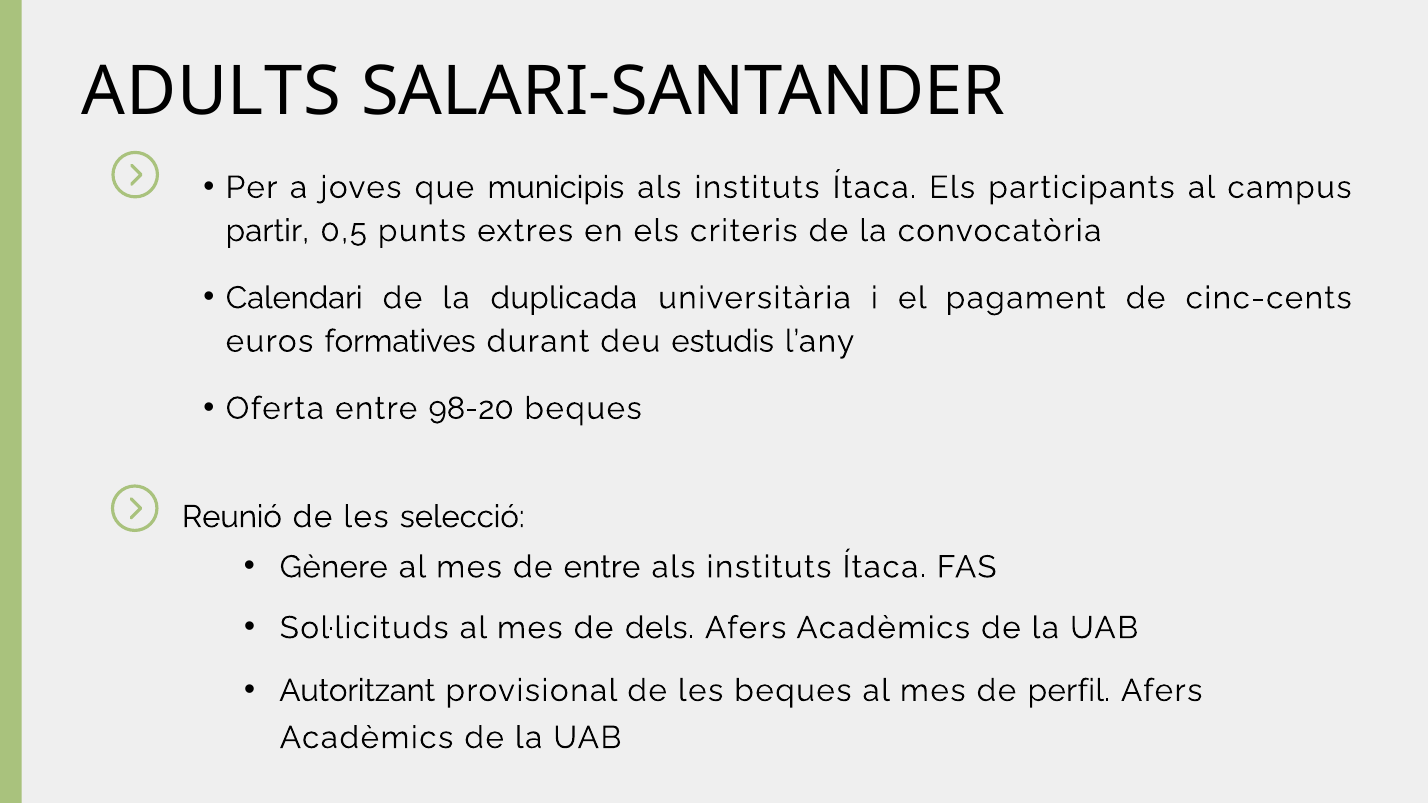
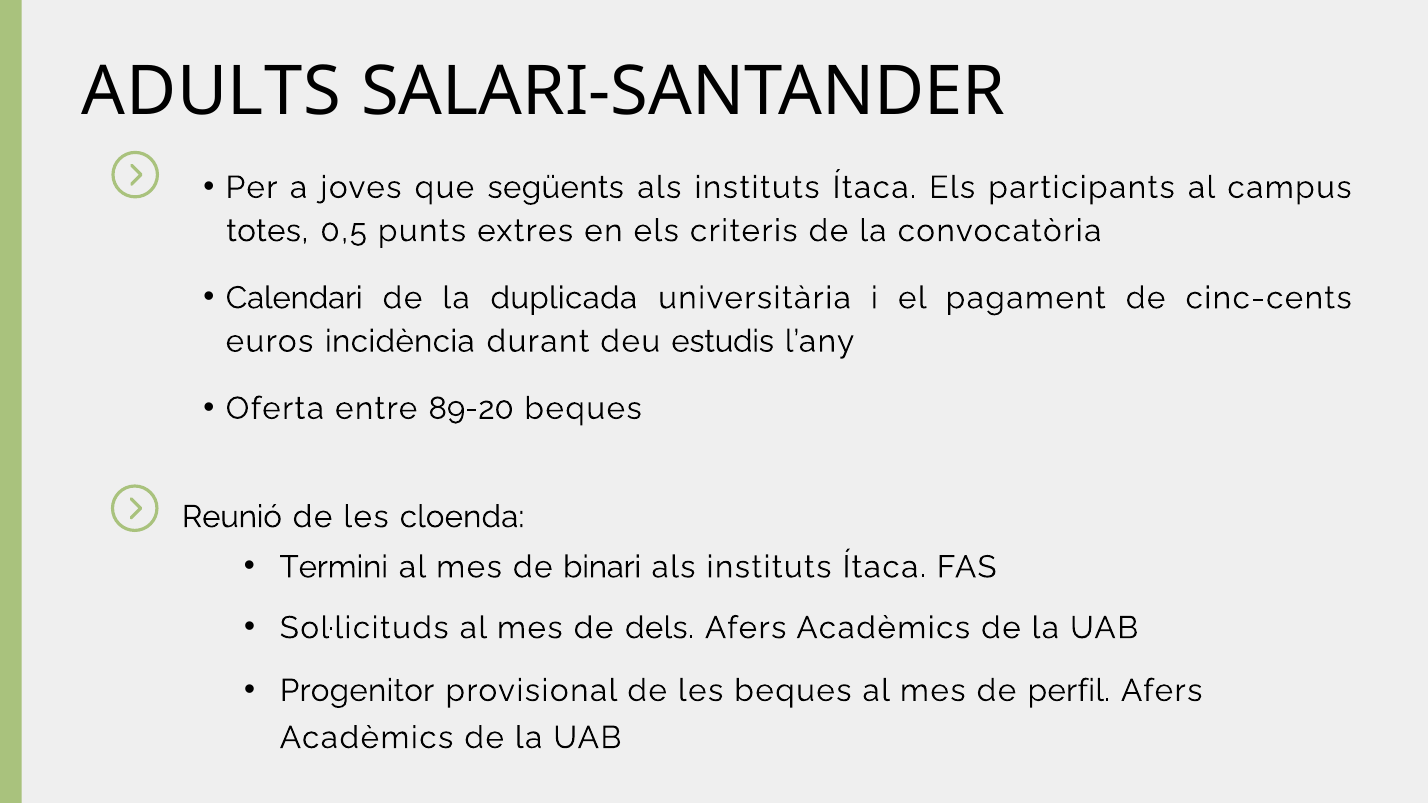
municipis: municipis -> següents (556, 187)
partir: partir -> totes (267, 231)
formatives: formatives -> incidència (400, 341)
98-20: 98-20 -> 89-20 (471, 409)
selecció: selecció -> cloenda (462, 517)
Gènere: Gènere -> Termini (334, 567)
de entre: entre -> binari (602, 567)
Autoritzant: Autoritzant -> Progenitor (357, 691)
